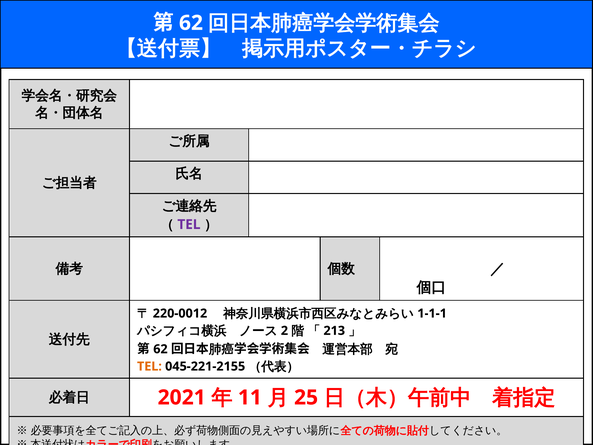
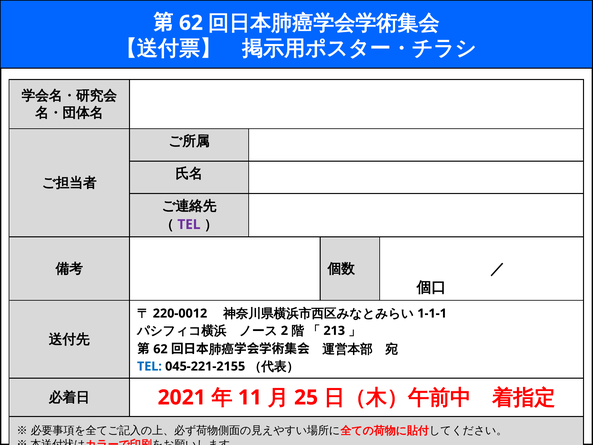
TEL colour: orange -> blue (149, 366)
